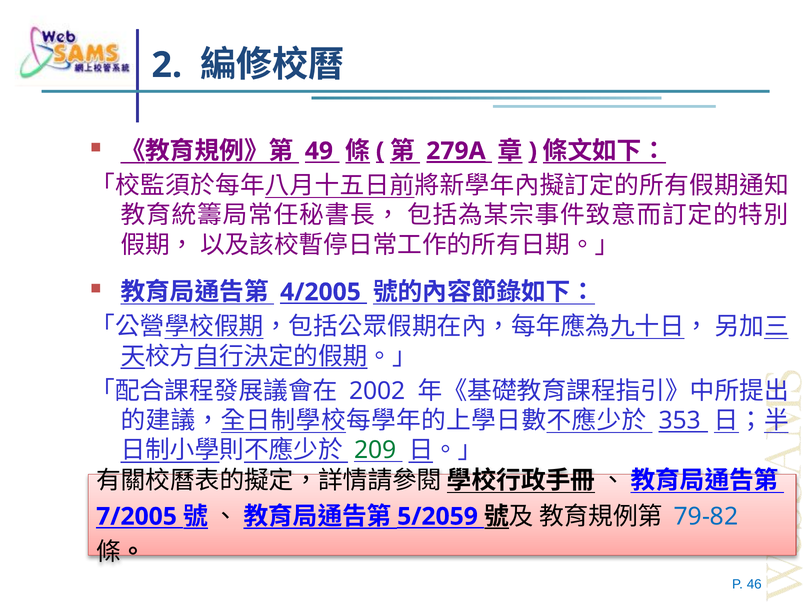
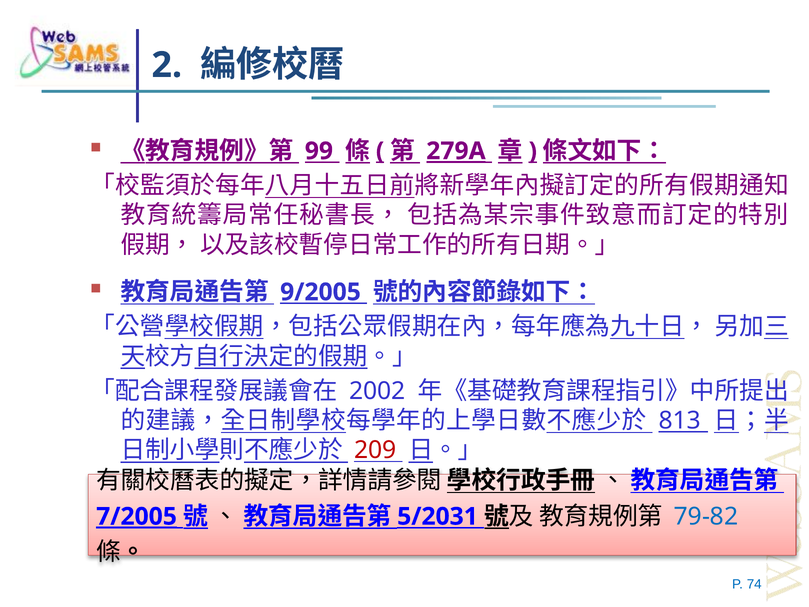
49: 49 -> 99 (319, 151)
4/2005: 4/2005 -> 9/2005 (320, 292)
353: 353 -> 813 (680, 420)
209 colour: green -> red (375, 450)
7/2005 underline: none -> present (137, 516)
5/2059: 5/2059 -> 5/2031 (438, 516)
46: 46 -> 74 (754, 584)
